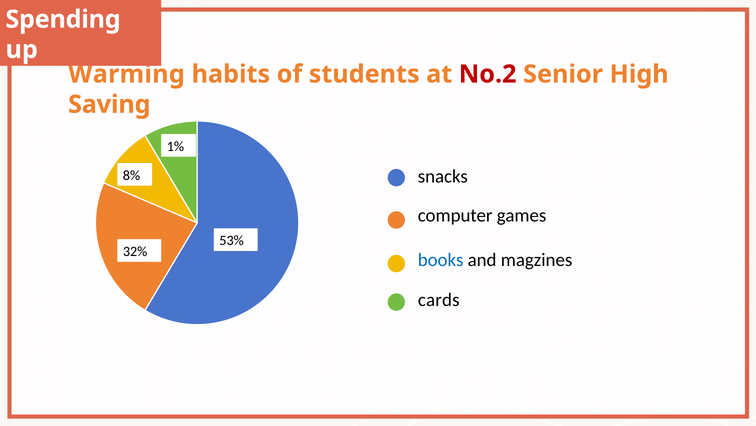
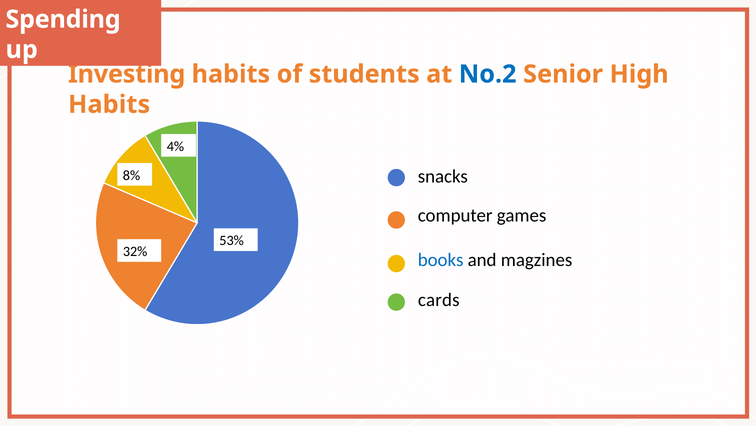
Warming: Warming -> Investing (127, 74)
No.2 colour: red -> blue (488, 74)
Saving: Saving -> Habits (109, 104)
1%: 1% -> 4% (175, 146)
